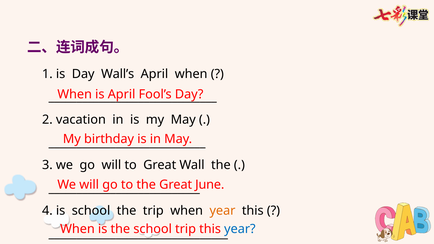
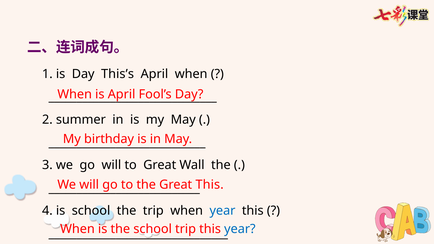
Wall’s: Wall’s -> This’s (118, 74)
vacation: vacation -> summer (81, 120)
June: June -> This (210, 185)
year colour: orange -> blue (222, 211)
